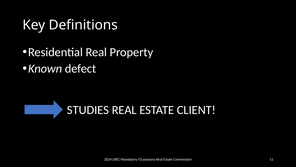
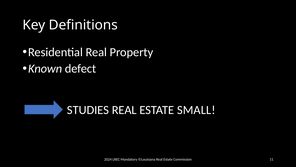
CLIENT: CLIENT -> SMALL (196, 110)
